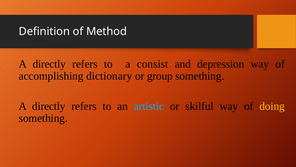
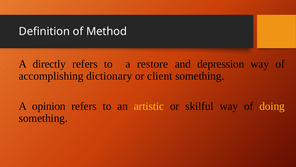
consist: consist -> restore (153, 64)
group: group -> client (160, 76)
directly: directly -> opinion (49, 106)
artistic colour: light blue -> yellow (149, 106)
